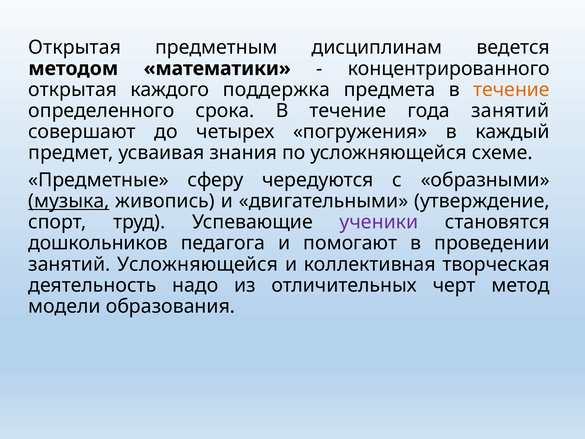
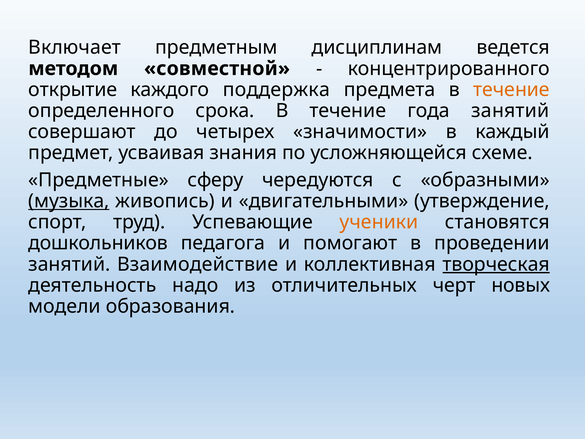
Открытая: Открытая -> Включает (75, 47)
математики: математики -> совместной (217, 69)
открытая: открытая -> открытие (73, 90)
погружения: погружения -> значимости (360, 132)
ученики colour: purple -> orange (379, 222)
занятий Усложняющейся: Усложняющейся -> Взаимодействие (198, 264)
творческая underline: none -> present (496, 264)
метод: метод -> новых (521, 285)
